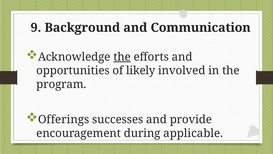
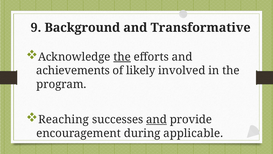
Communication: Communication -> Transformative (201, 28)
opportunities: opportunities -> achievements (73, 70)
Offerings: Offerings -> Reaching (64, 119)
and underline: none -> present (157, 119)
